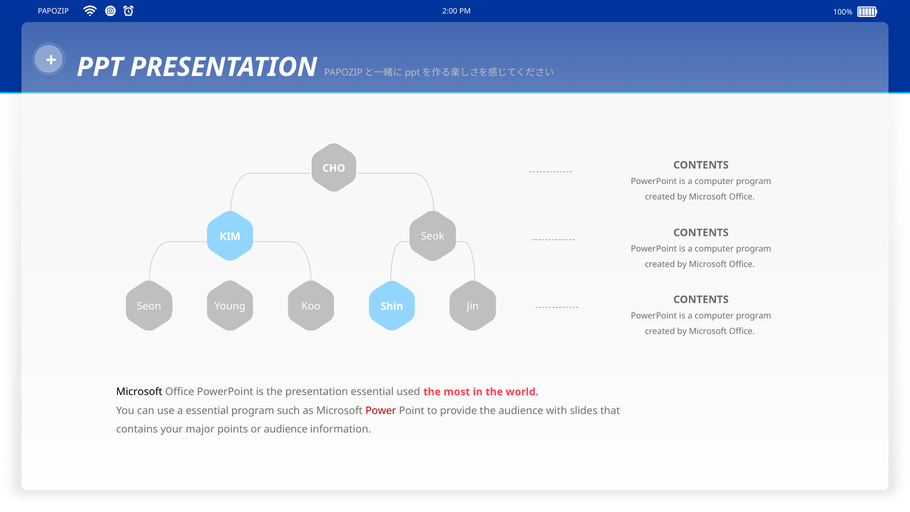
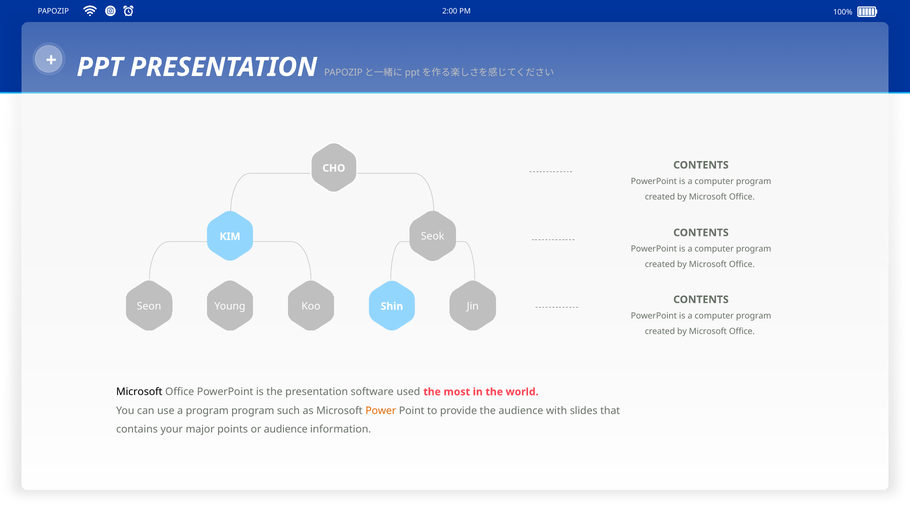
presentation essential: essential -> software (372, 392)
a essential: essential -> program (207, 411)
Power colour: red -> orange (381, 411)
